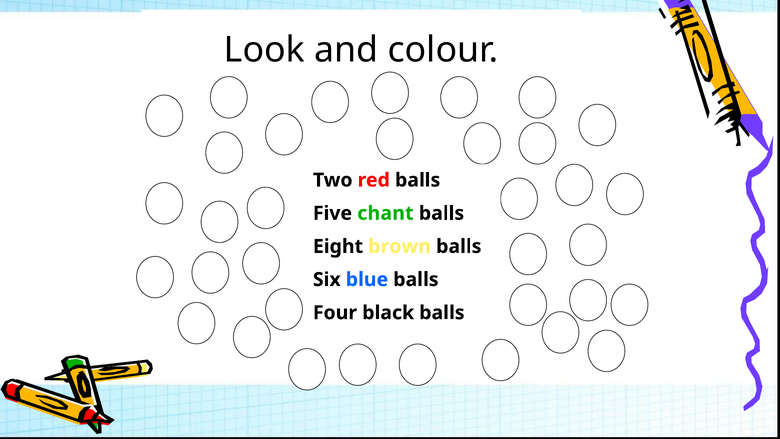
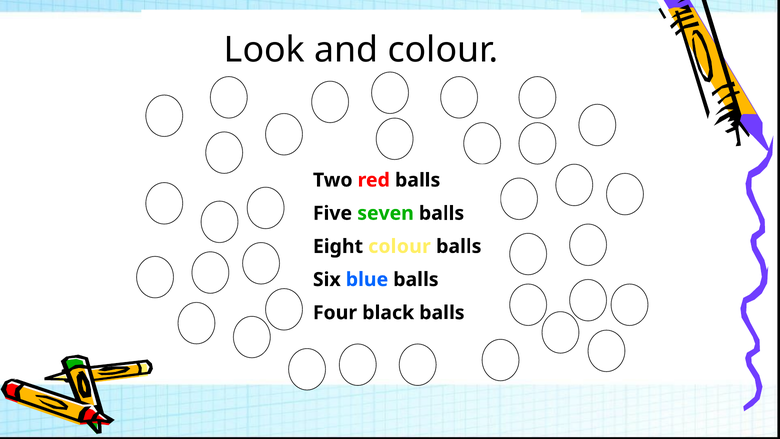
chant: chant -> seven (386, 213)
Eight brown: brown -> colour (399, 246)
